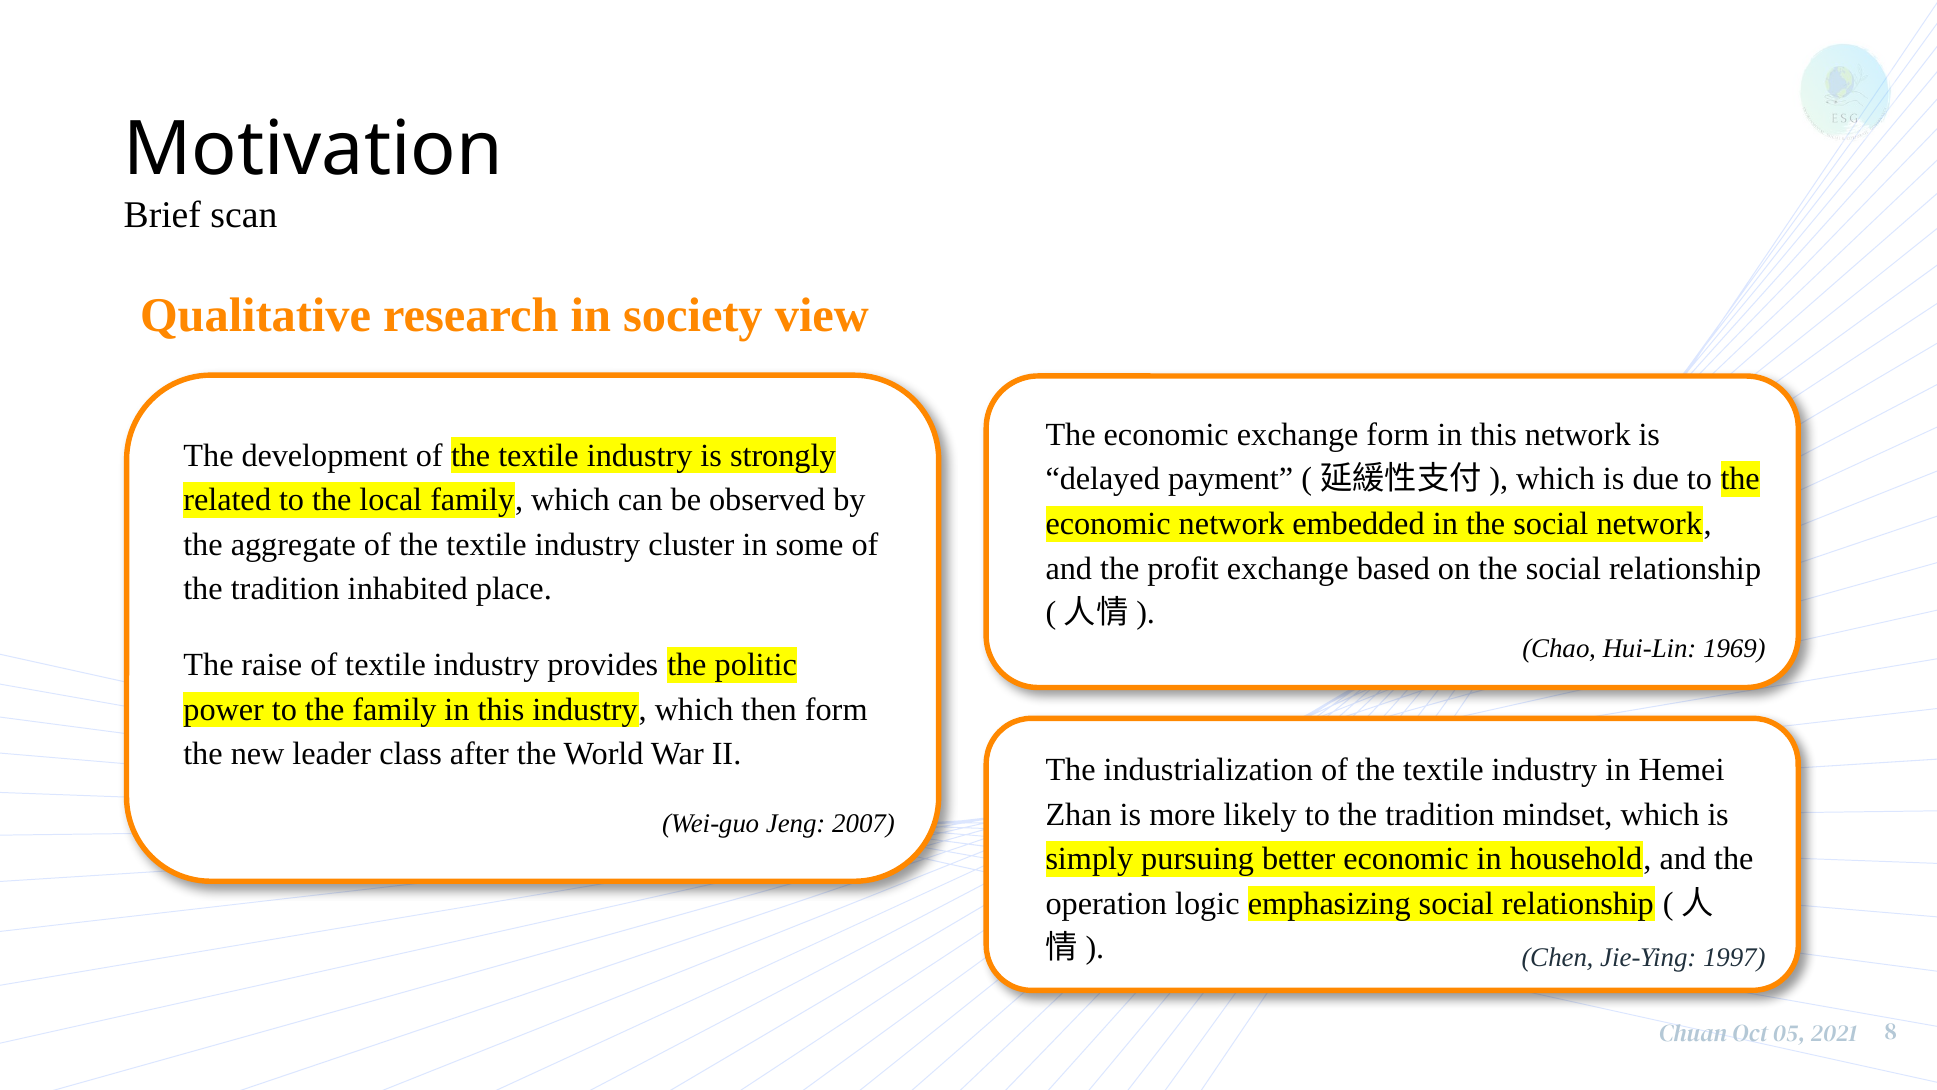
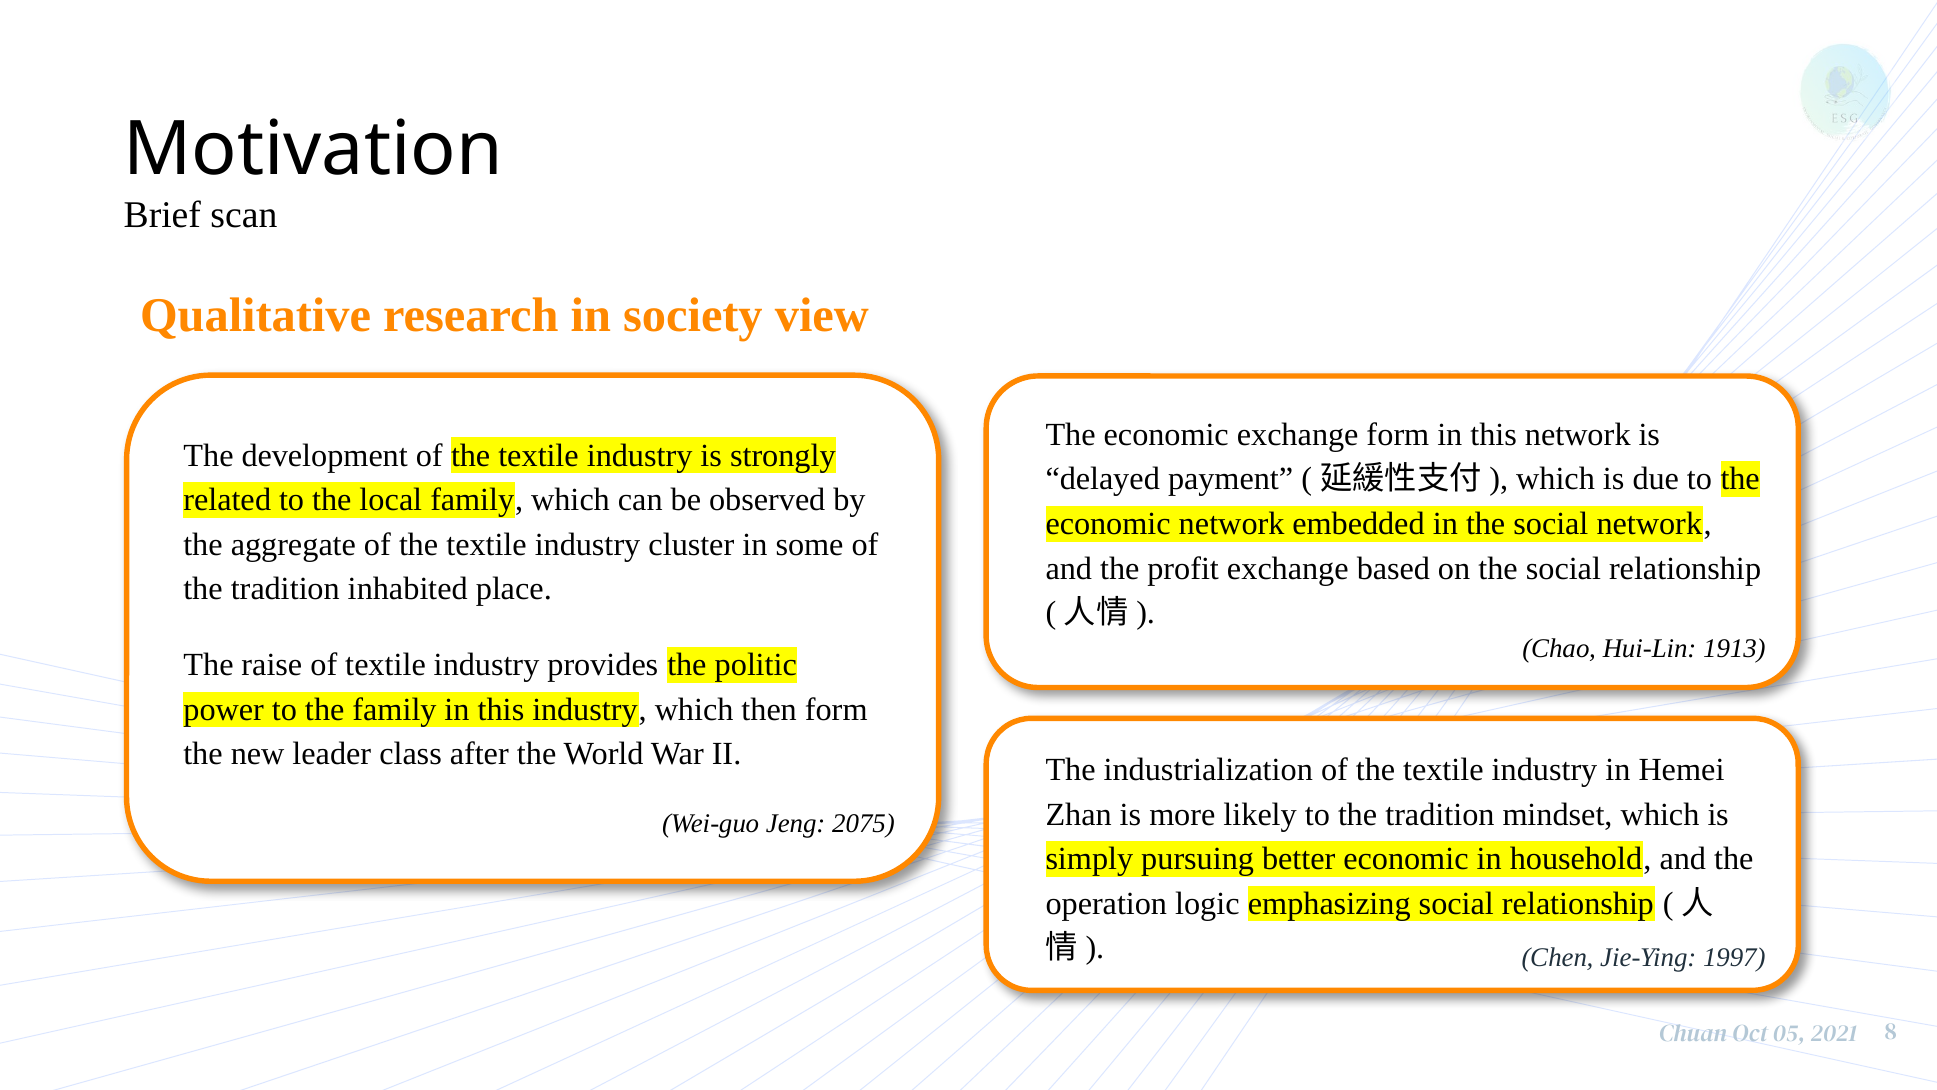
1969: 1969 -> 1913 (1734, 648)
2007: 2007 -> 2075 (864, 823)
